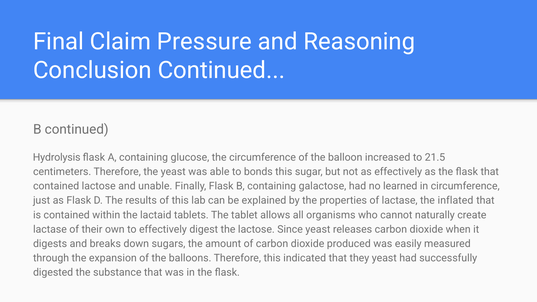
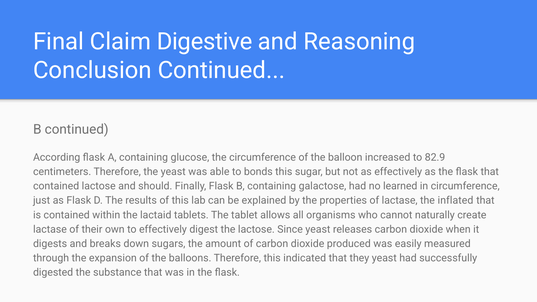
Pressure: Pressure -> Digestive (205, 42)
Hydrolysis: Hydrolysis -> According (57, 157)
21.5: 21.5 -> 82.9 (435, 157)
unable: unable -> should (155, 186)
